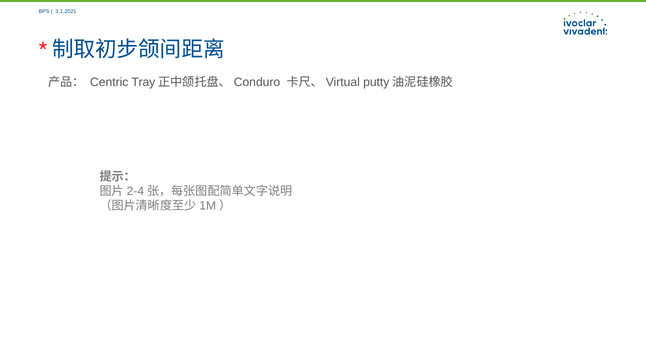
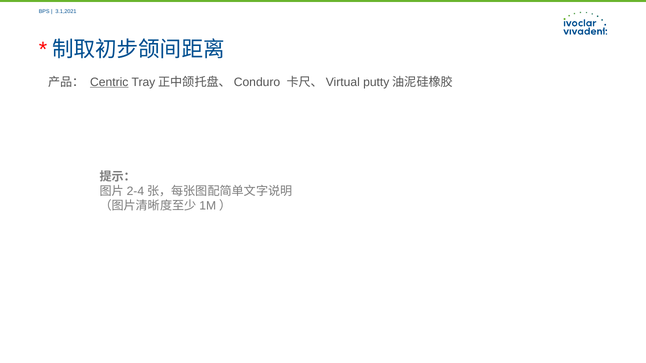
Centric underline: none -> present (109, 82)
